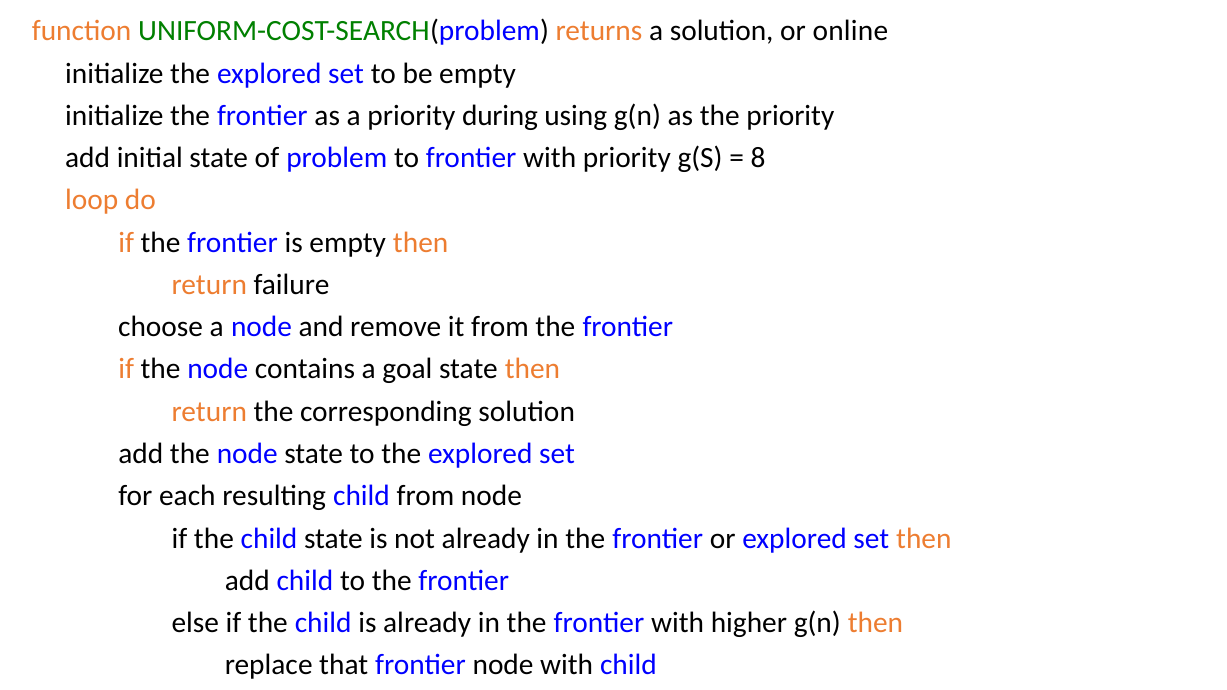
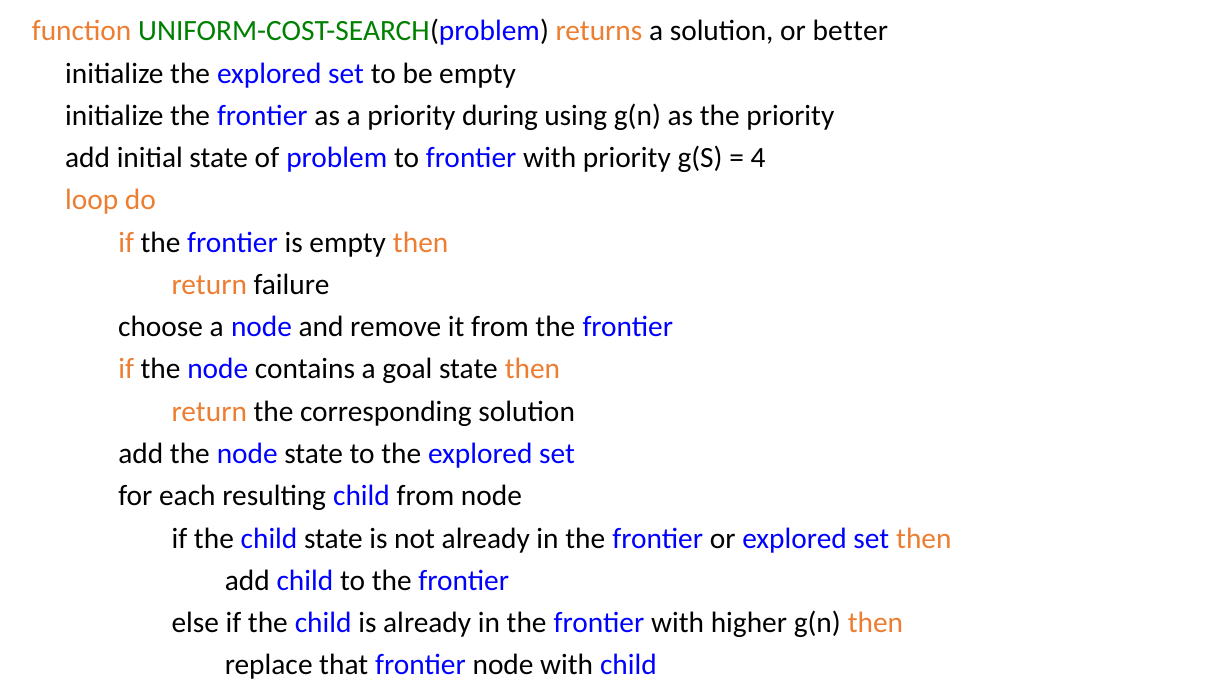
online: online -> better (850, 31)
8: 8 -> 4 (758, 158)
